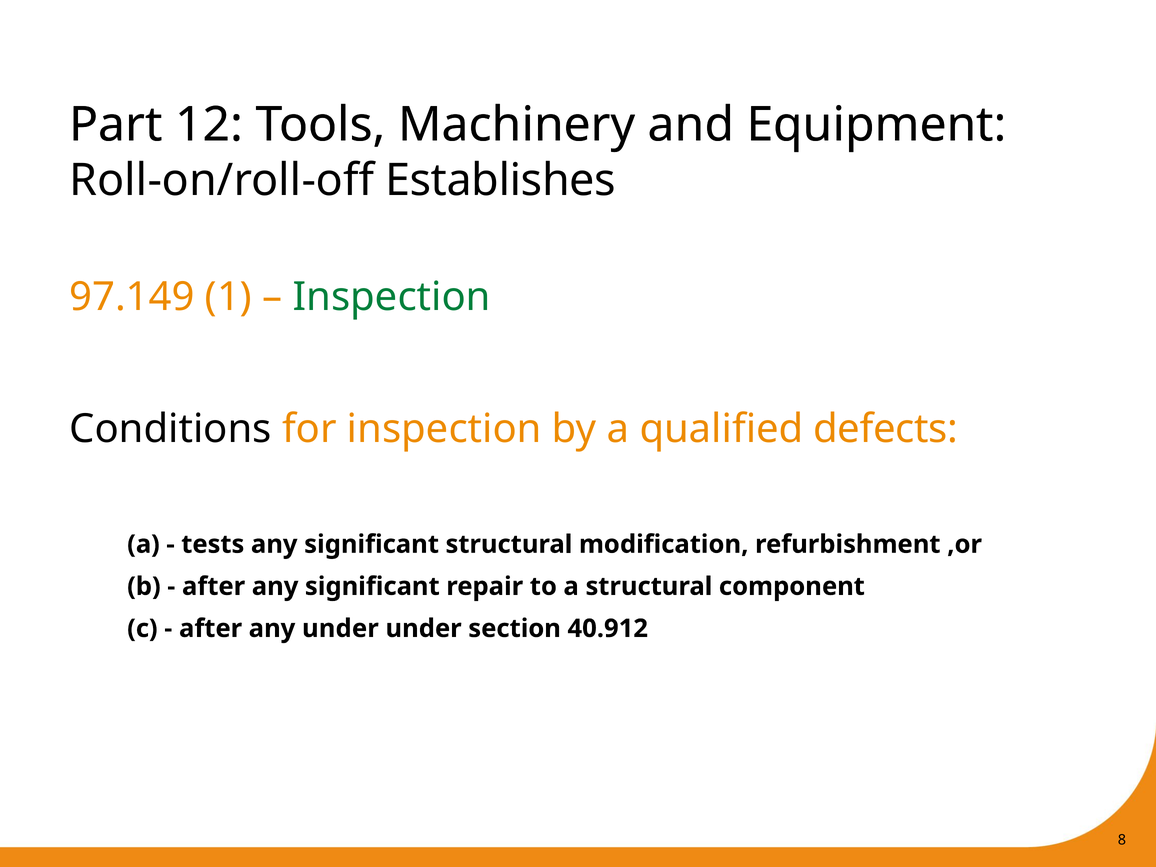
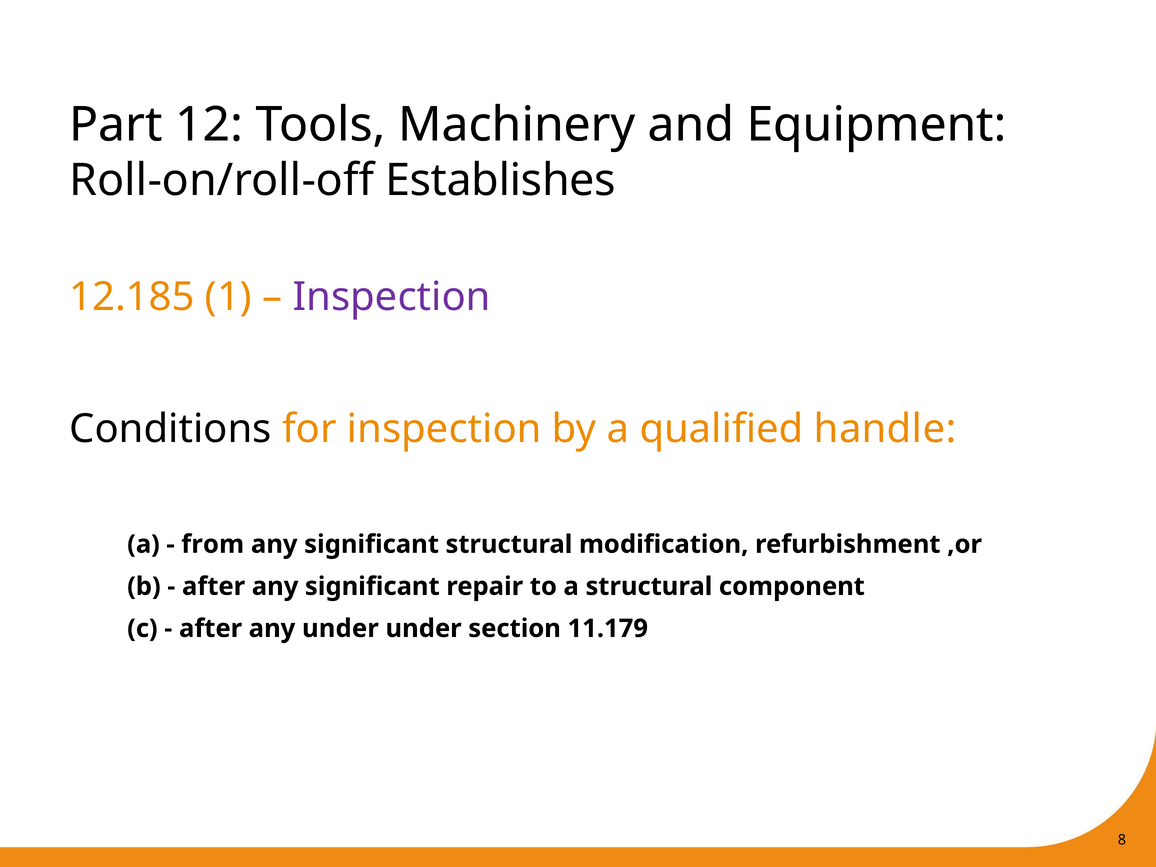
97.149: 97.149 -> 12.185 (132, 297)
Inspection colour: green -> purple (392, 297)
defects: defects -> handle (885, 429)
tests: tests -> from (213, 544)
40.912: 40.912 -> 11.179 (608, 629)
